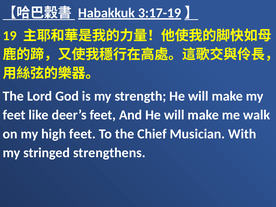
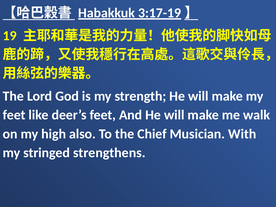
high feet: feet -> also (82, 134)
